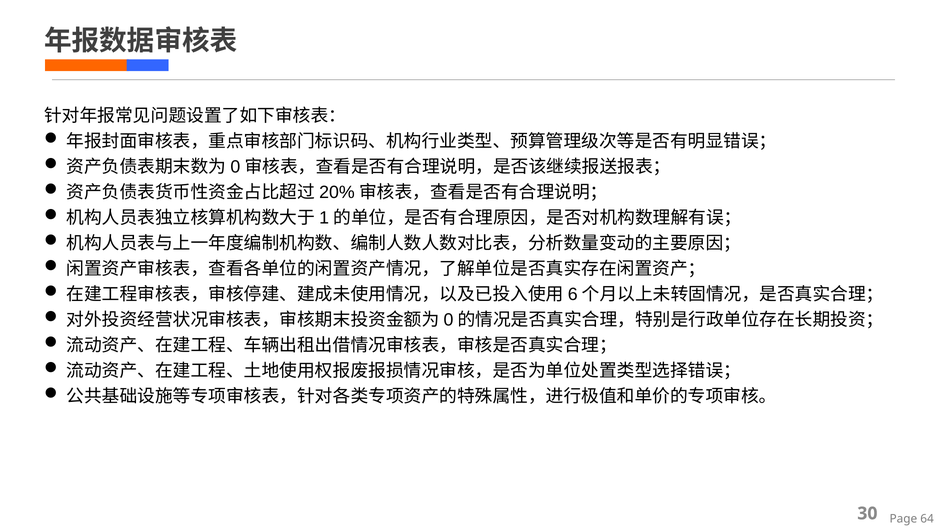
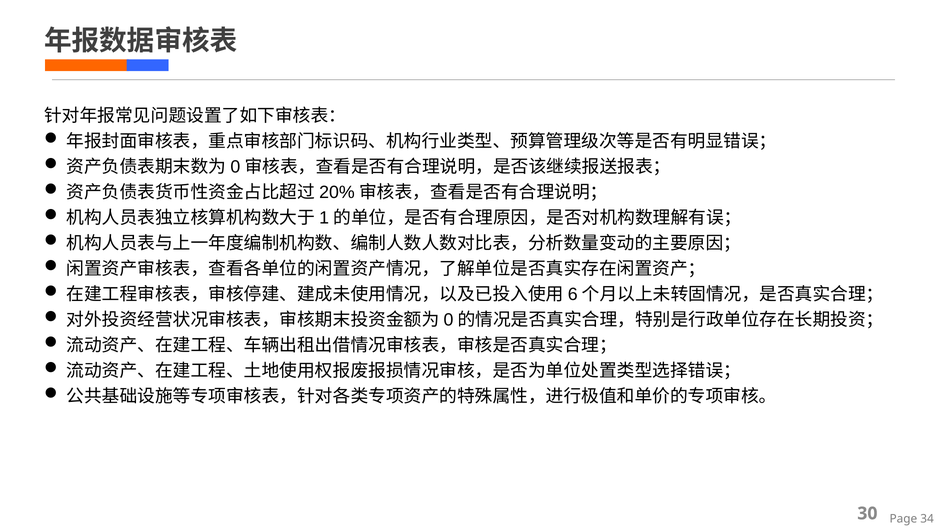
64: 64 -> 34 (927, 519)
